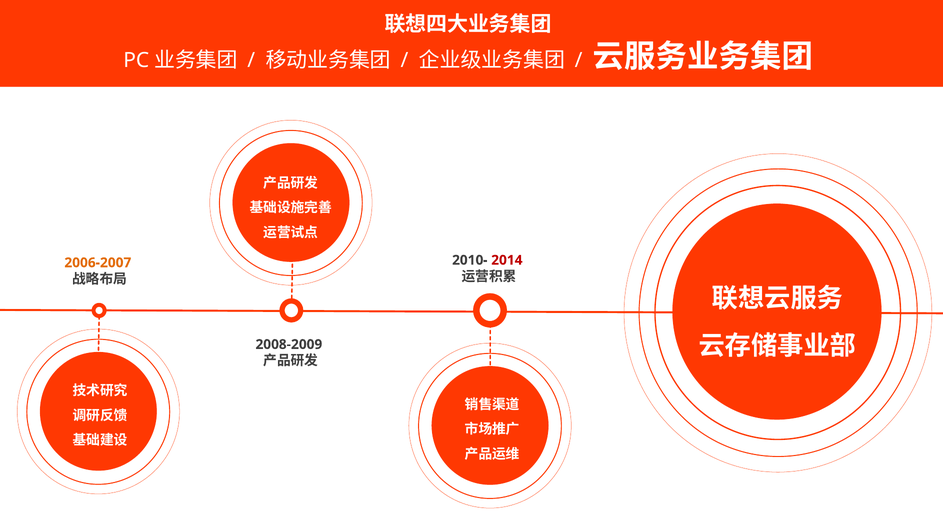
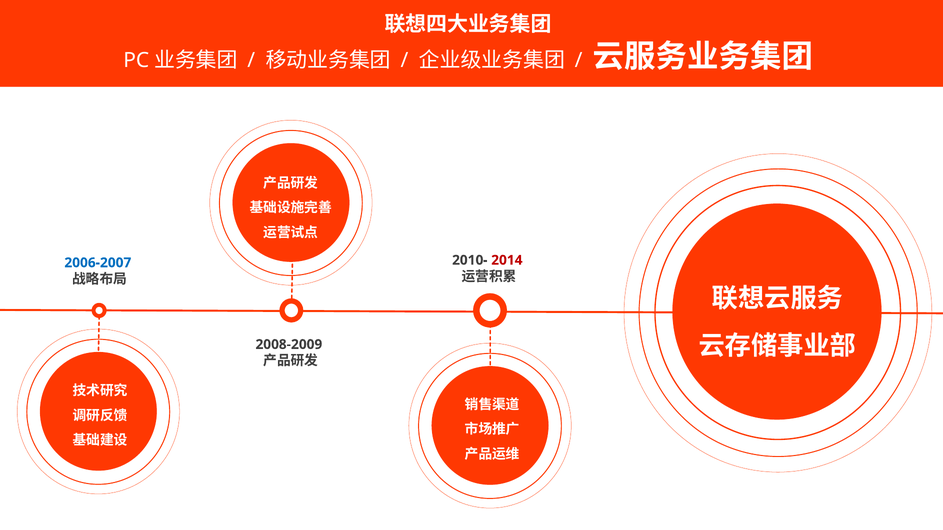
2006-2007 colour: orange -> blue (98, 263)
